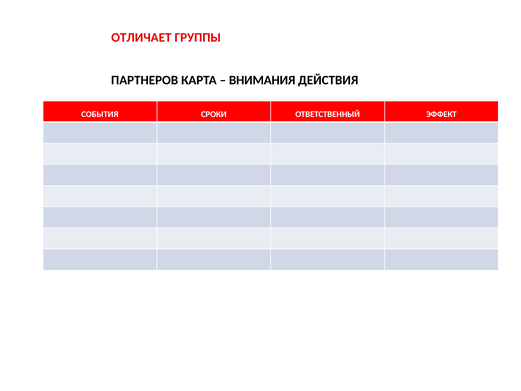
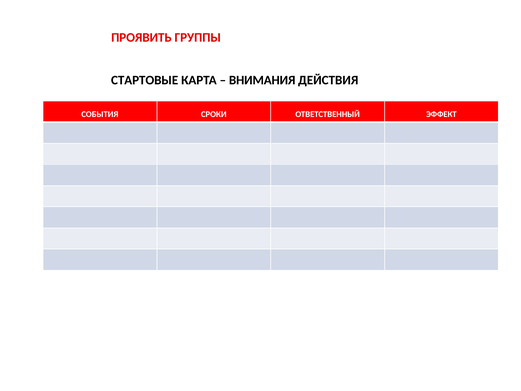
ОТЛИЧАЕТ: ОТЛИЧАЕТ -> ПРОЯВИТЬ (141, 37)
ПАРТНЕРОВ: ПАРТНЕРОВ -> СТАРТОВЫЕ (145, 80)
